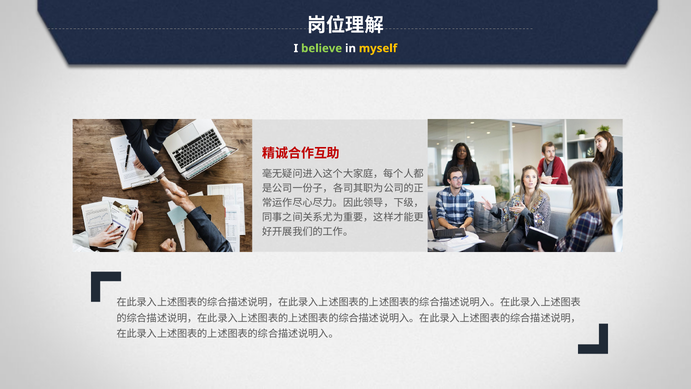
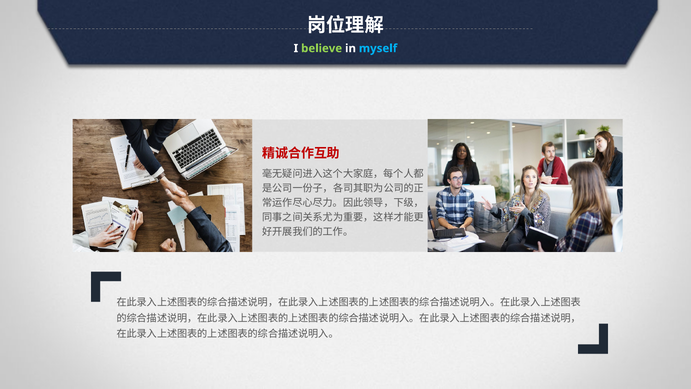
myself colour: yellow -> light blue (378, 48)
